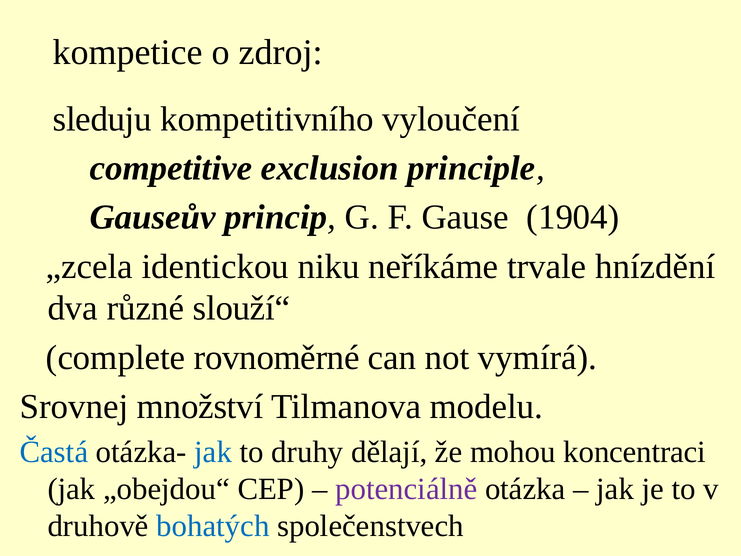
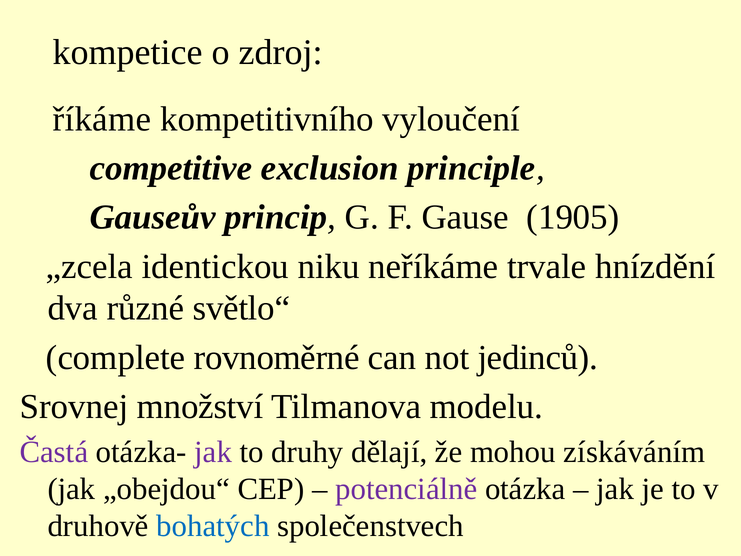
sleduju: sleduju -> říkáme (102, 119)
1904: 1904 -> 1905 (573, 217)
slouží“: slouží“ -> světlo“ (241, 308)
vymírá: vymírá -> jedinců (538, 357)
Častá colour: blue -> purple (54, 452)
jak colour: blue -> purple (213, 452)
koncentraci: koncentraci -> získáváním (634, 452)
